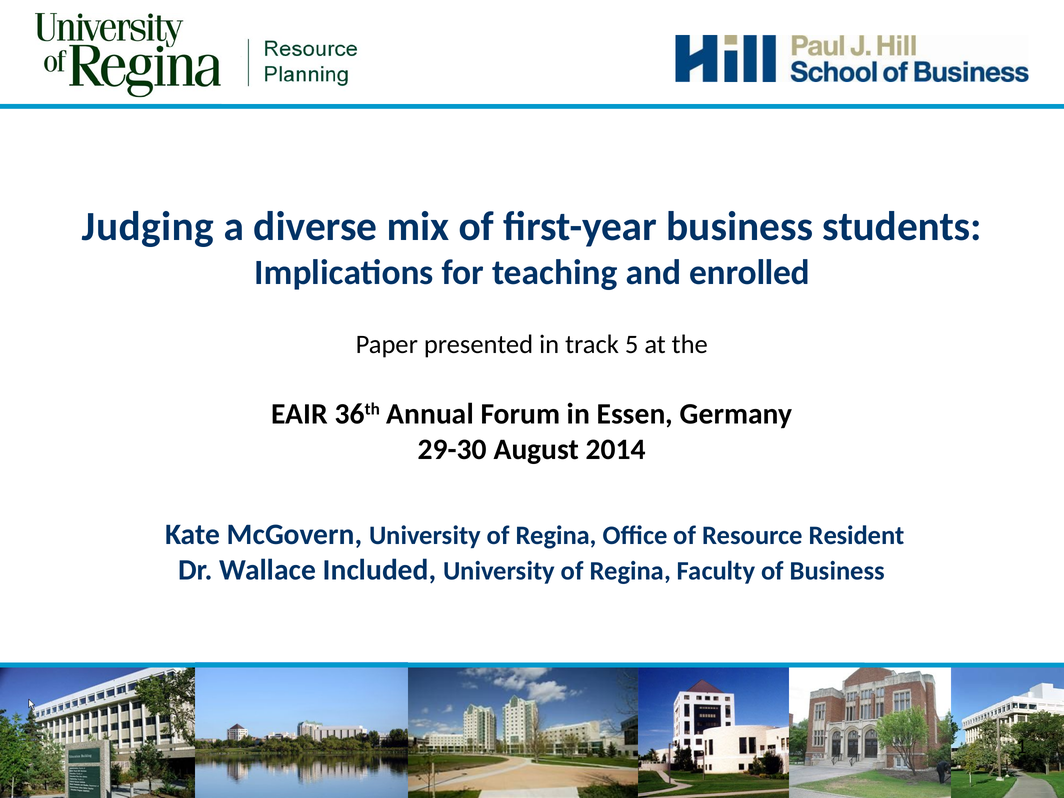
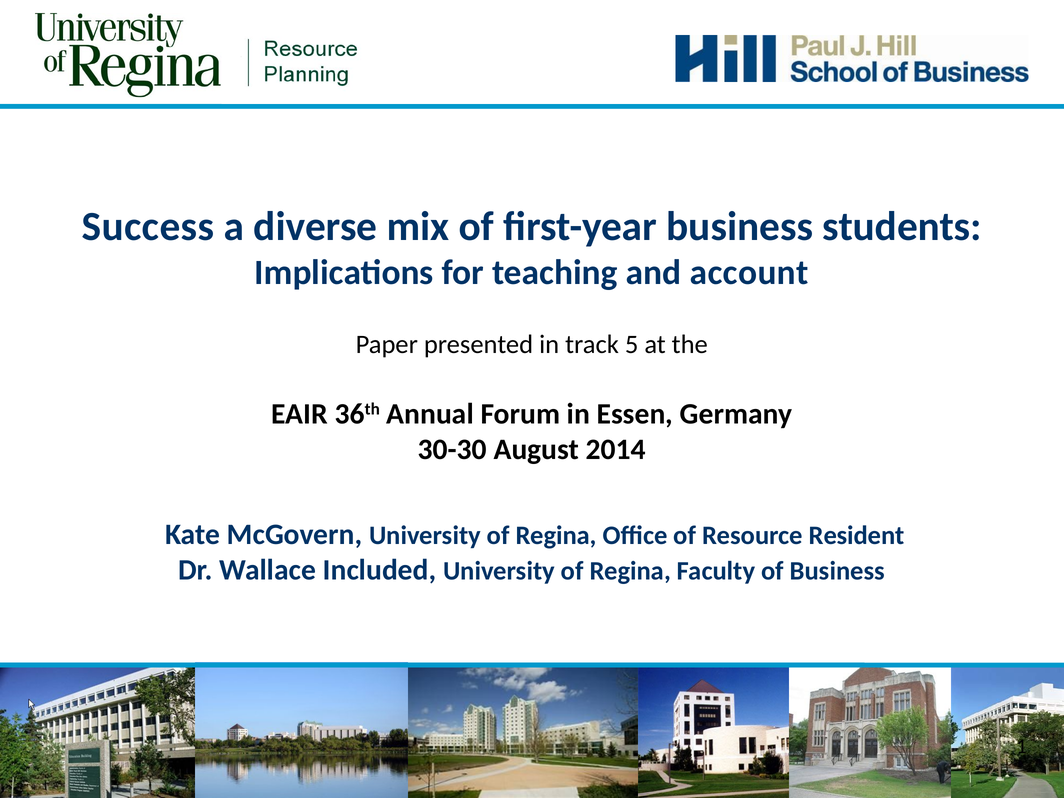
Judging: Judging -> Success (148, 227)
enrolled: enrolled -> account (749, 273)
29-30: 29-30 -> 30-30 (452, 449)
